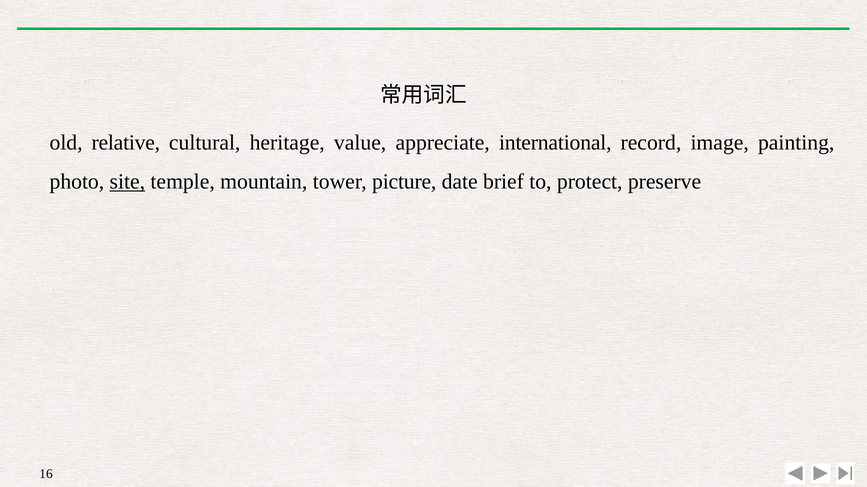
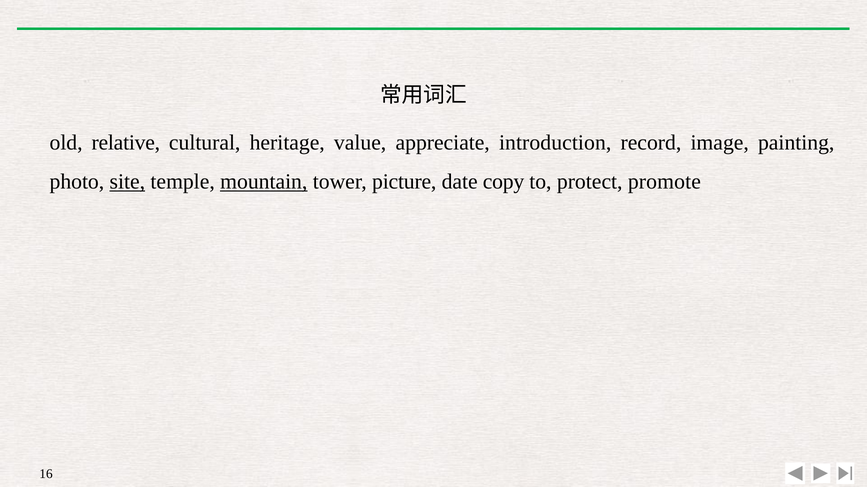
international: international -> introduction (555, 143)
mountain underline: none -> present (264, 182)
brief: brief -> copy (504, 182)
preserve: preserve -> promote (664, 182)
